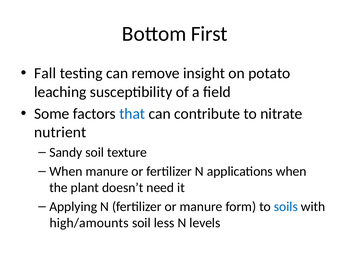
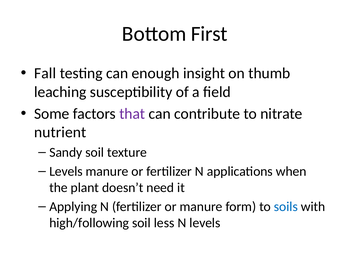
remove: remove -> enough (156, 73)
potato: potato -> thumb (269, 73)
that colour: blue -> purple (132, 114)
When: When -> Levels (66, 171)
high/amounts: high/amounts -> high/following (89, 223)
